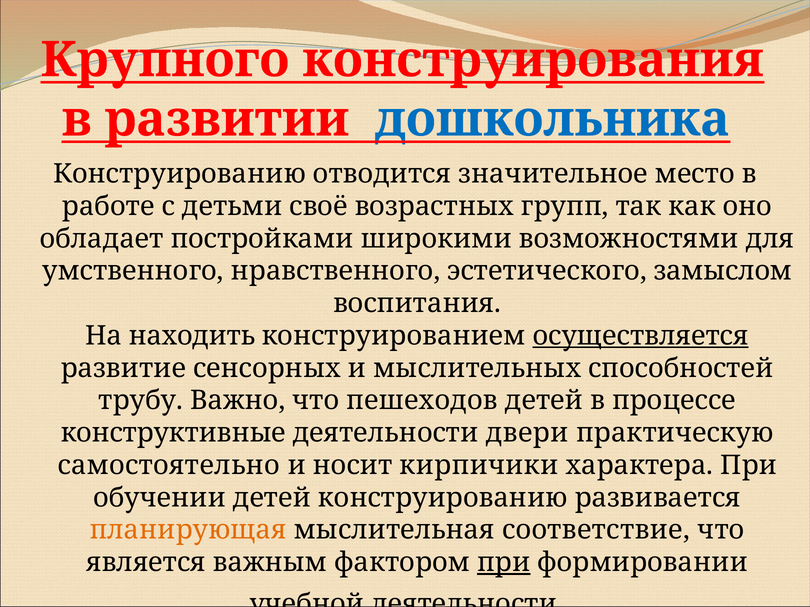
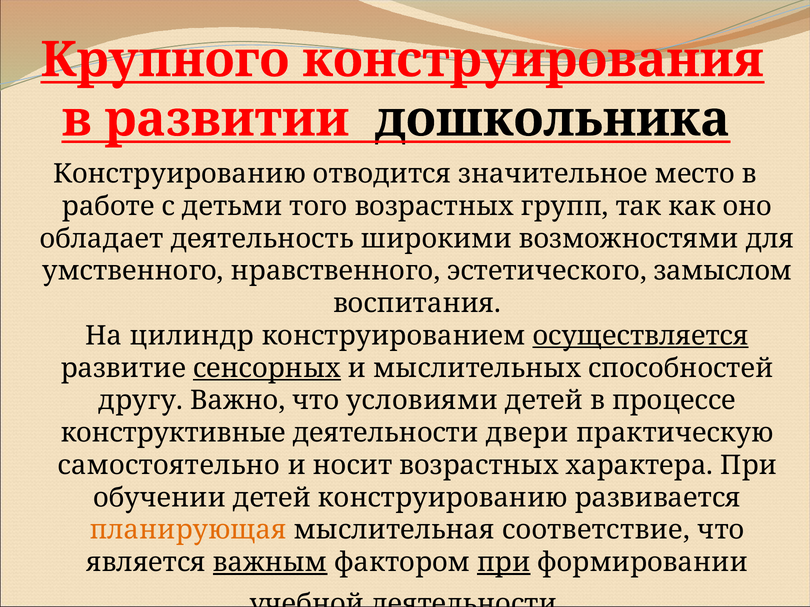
дошкольника colour: blue -> black (552, 119)
своё: своё -> того (318, 206)
постройками: постройками -> деятельность (262, 239)
находить: находить -> цилиндр (192, 336)
сенсорных underline: none -> present (267, 368)
трубу: трубу -> другу (141, 401)
пешеходов: пешеходов -> условиями (422, 401)
носит кирпичики: кирпичики -> возрастных (479, 466)
важным underline: none -> present (270, 563)
